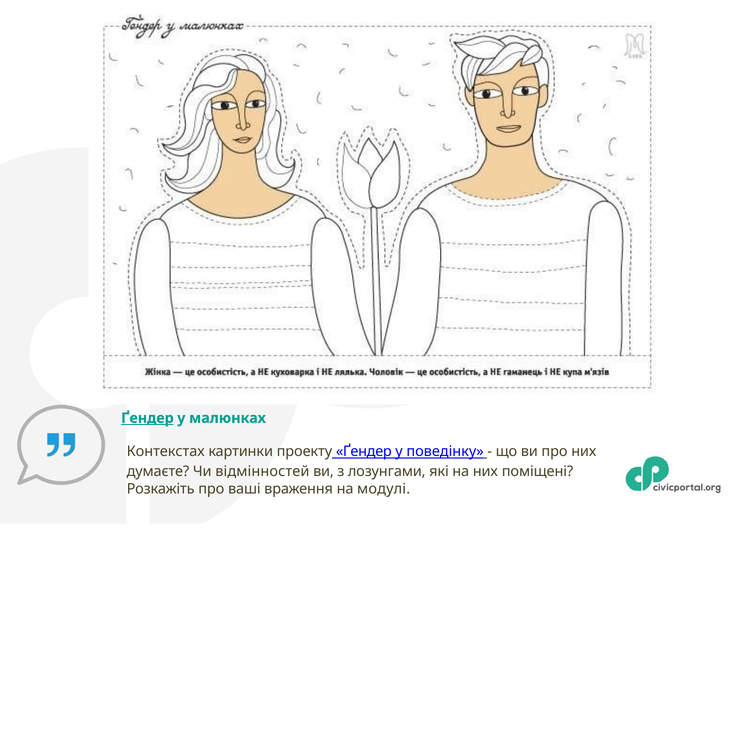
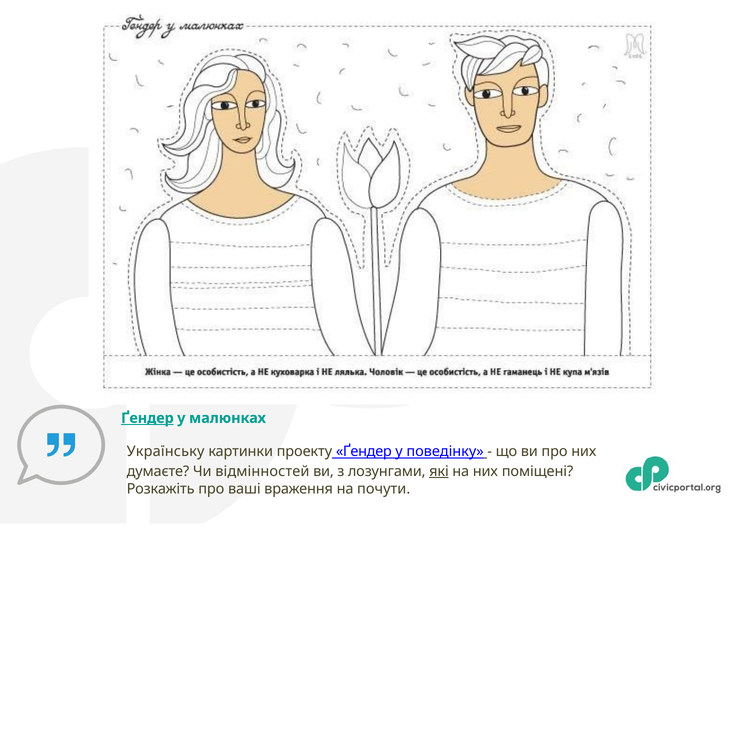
Контекстах: Контекстах -> Українську (166, 451)
які underline: none -> present (439, 471)
модулі: модулі -> почути (384, 489)
